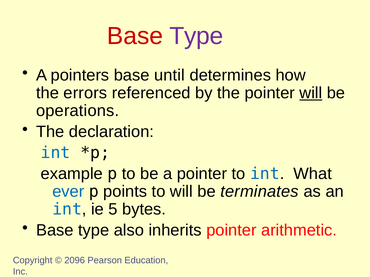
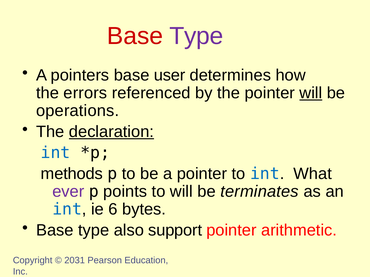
until: until -> user (170, 75)
declaration underline: none -> present (111, 132)
example: example -> methods (72, 174)
ever colour: blue -> purple (68, 192)
5: 5 -> 6 (113, 210)
inherits: inherits -> support (175, 231)
2096: 2096 -> 2031 (75, 261)
